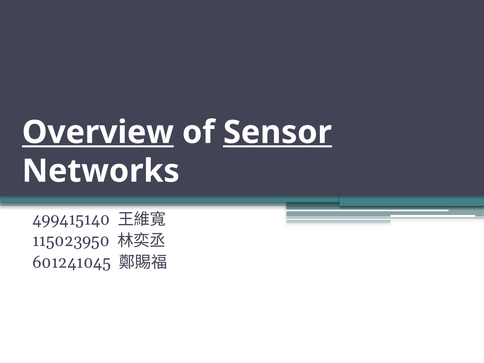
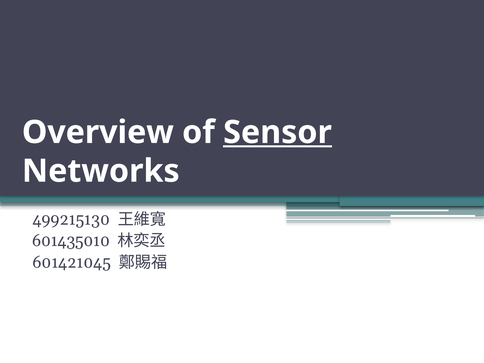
Overview underline: present -> none (98, 132)
499415140: 499415140 -> 499215130 (71, 220)
115023950: 115023950 -> 601435010 (71, 241)
601241045: 601241045 -> 601421045 (72, 262)
